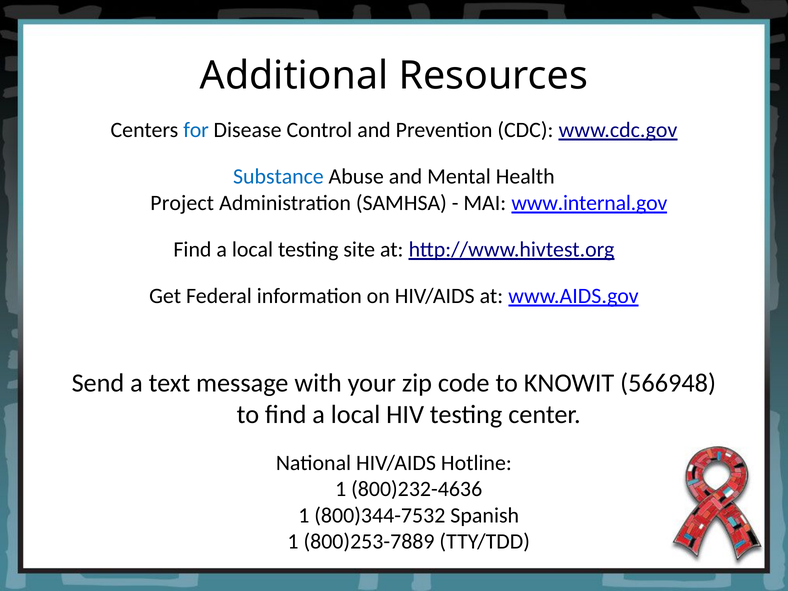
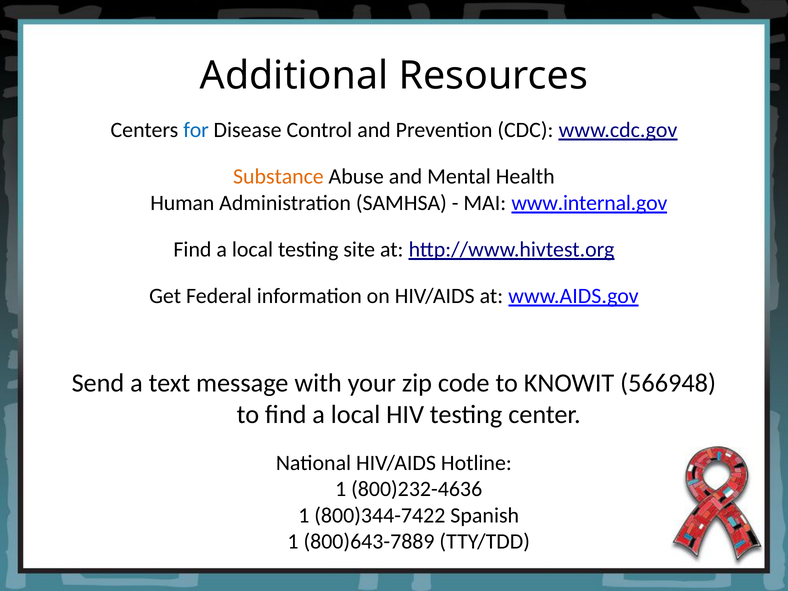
Substance colour: blue -> orange (278, 177)
Project: Project -> Human (182, 203)
800)344-7532: 800)344-7532 -> 800)344-7422 (380, 515)
800)253-7889: 800)253-7889 -> 800)643-7889 (369, 542)
